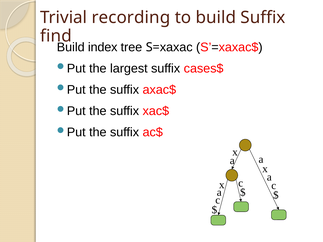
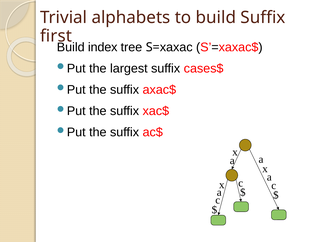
recording: recording -> alphabets (131, 18)
find: find -> first (56, 36)
